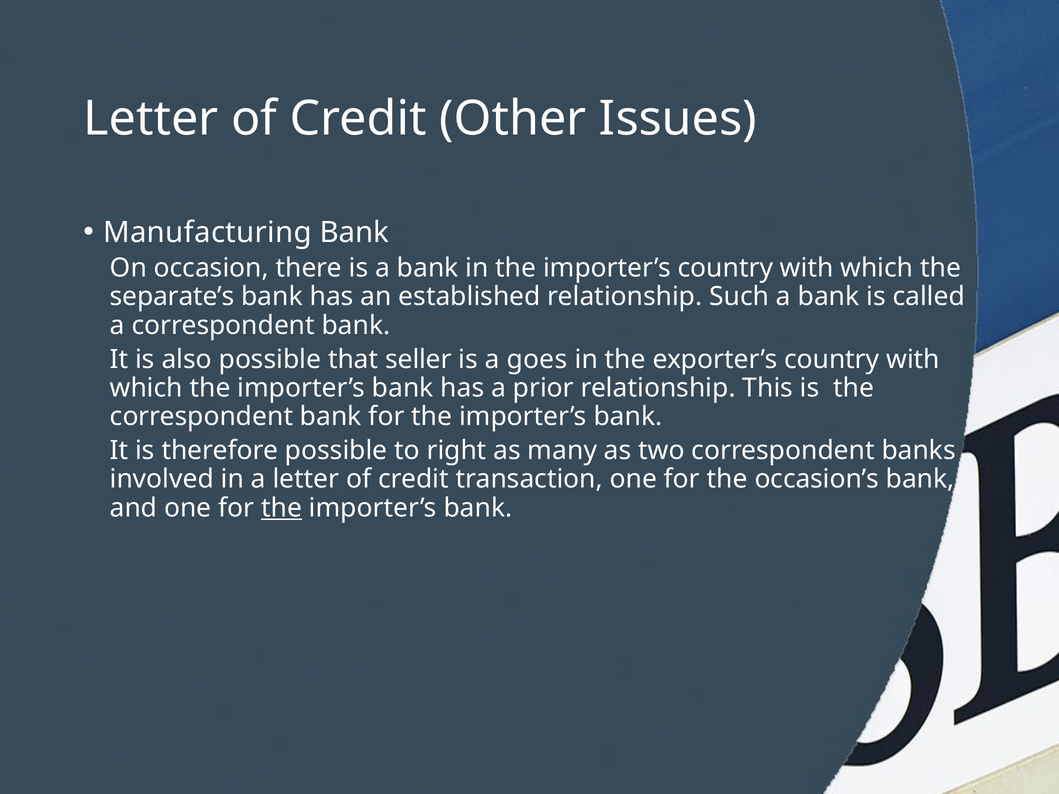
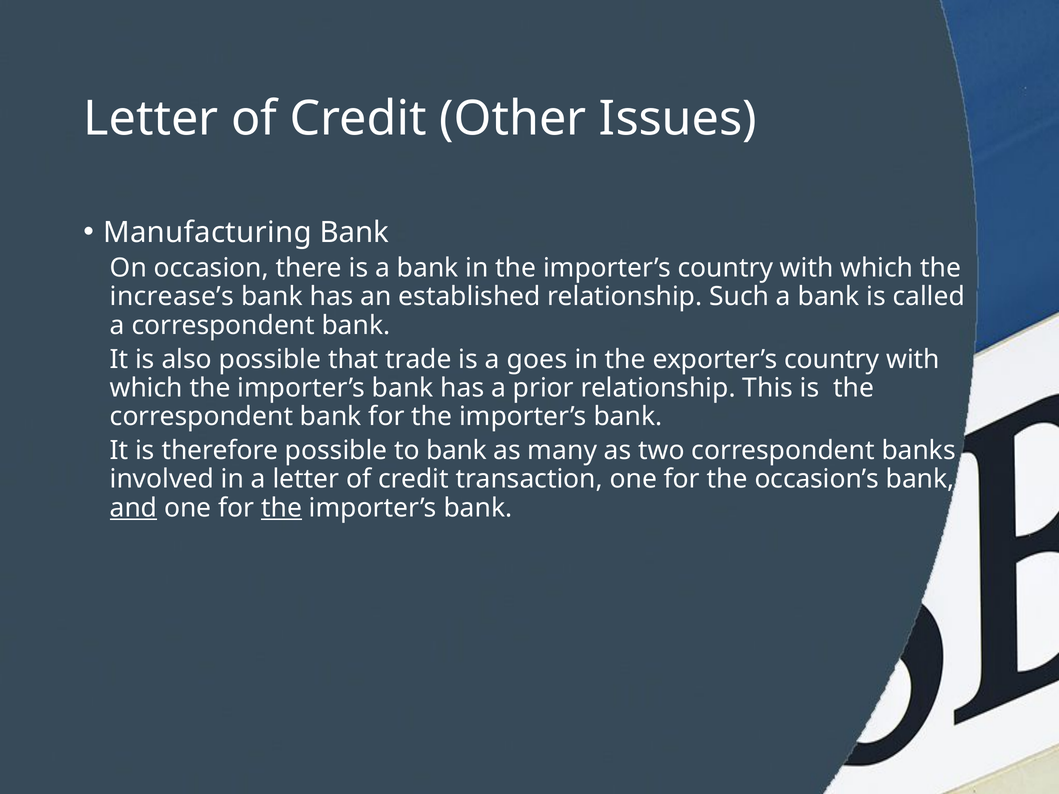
separate’s: separate’s -> increase’s (172, 297)
seller: seller -> trade (418, 359)
to right: right -> bank (457, 451)
and underline: none -> present (134, 508)
